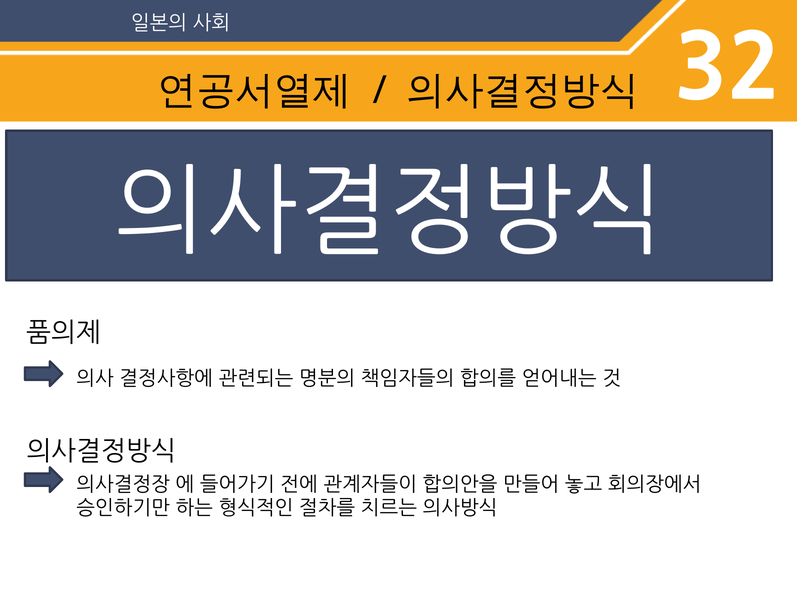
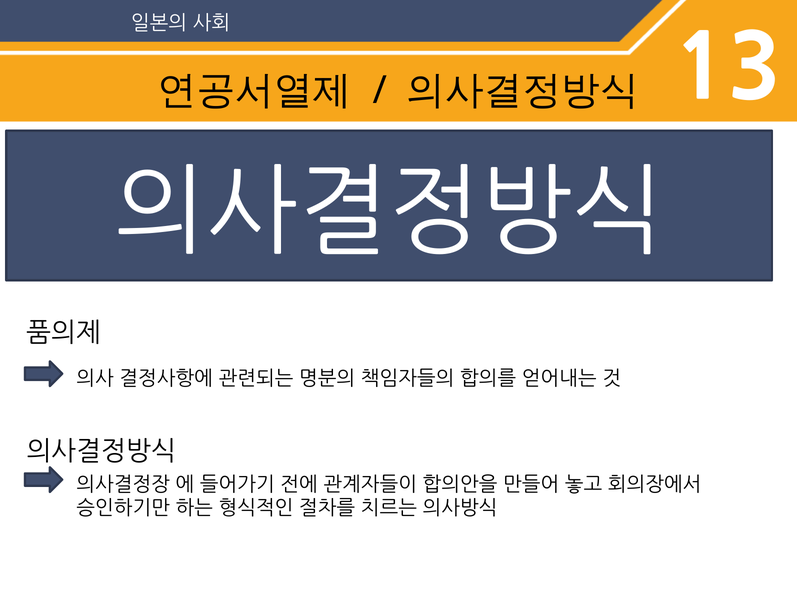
32: 32 -> 13 (728, 69)
